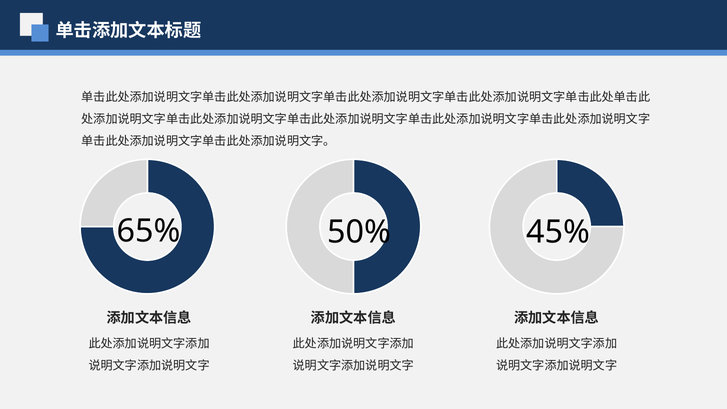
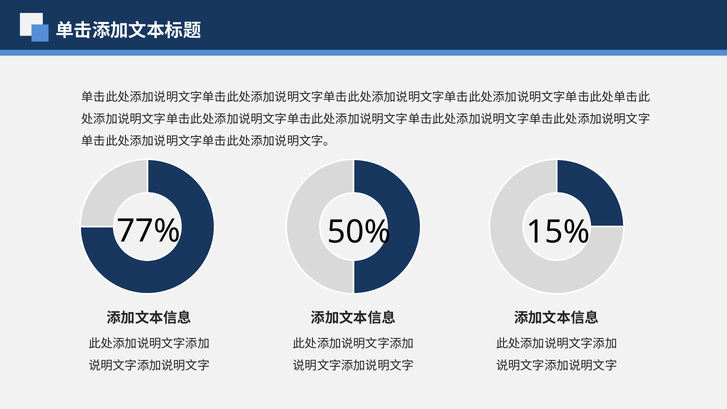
65%: 65% -> 77% (149, 231)
45%: 45% -> 15% (558, 232)
